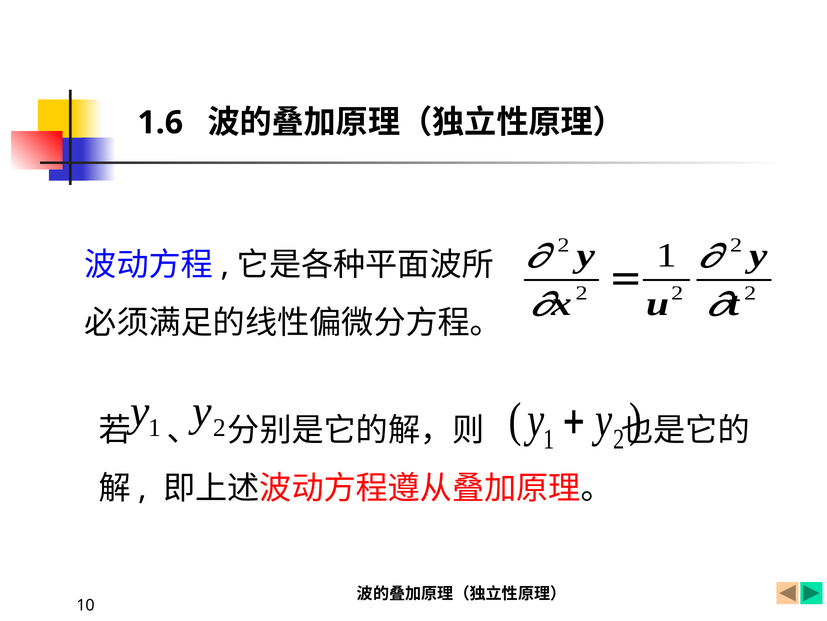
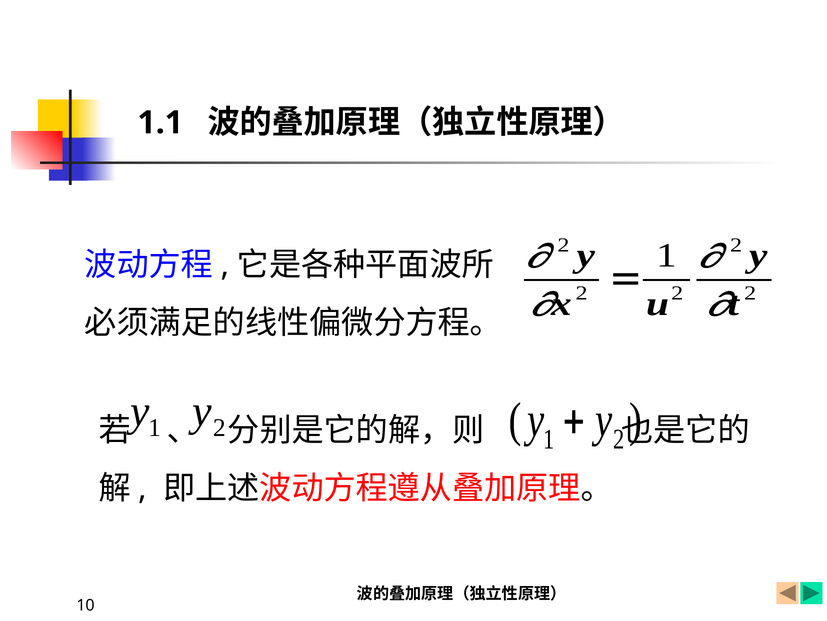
1.6: 1.6 -> 1.1 (160, 123)
